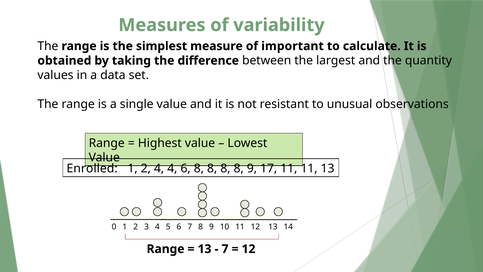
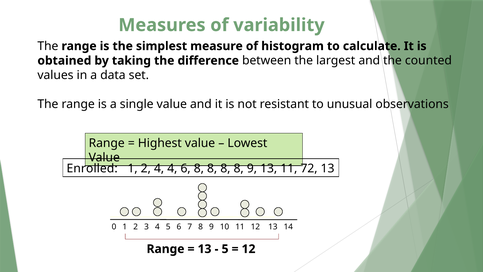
important: important -> histogram (293, 46)
quantity: quantity -> counted (428, 61)
9 17: 17 -> 13 (269, 168)
11 11: 11 -> 72 (309, 168)
7: 7 -> 5 (225, 249)
